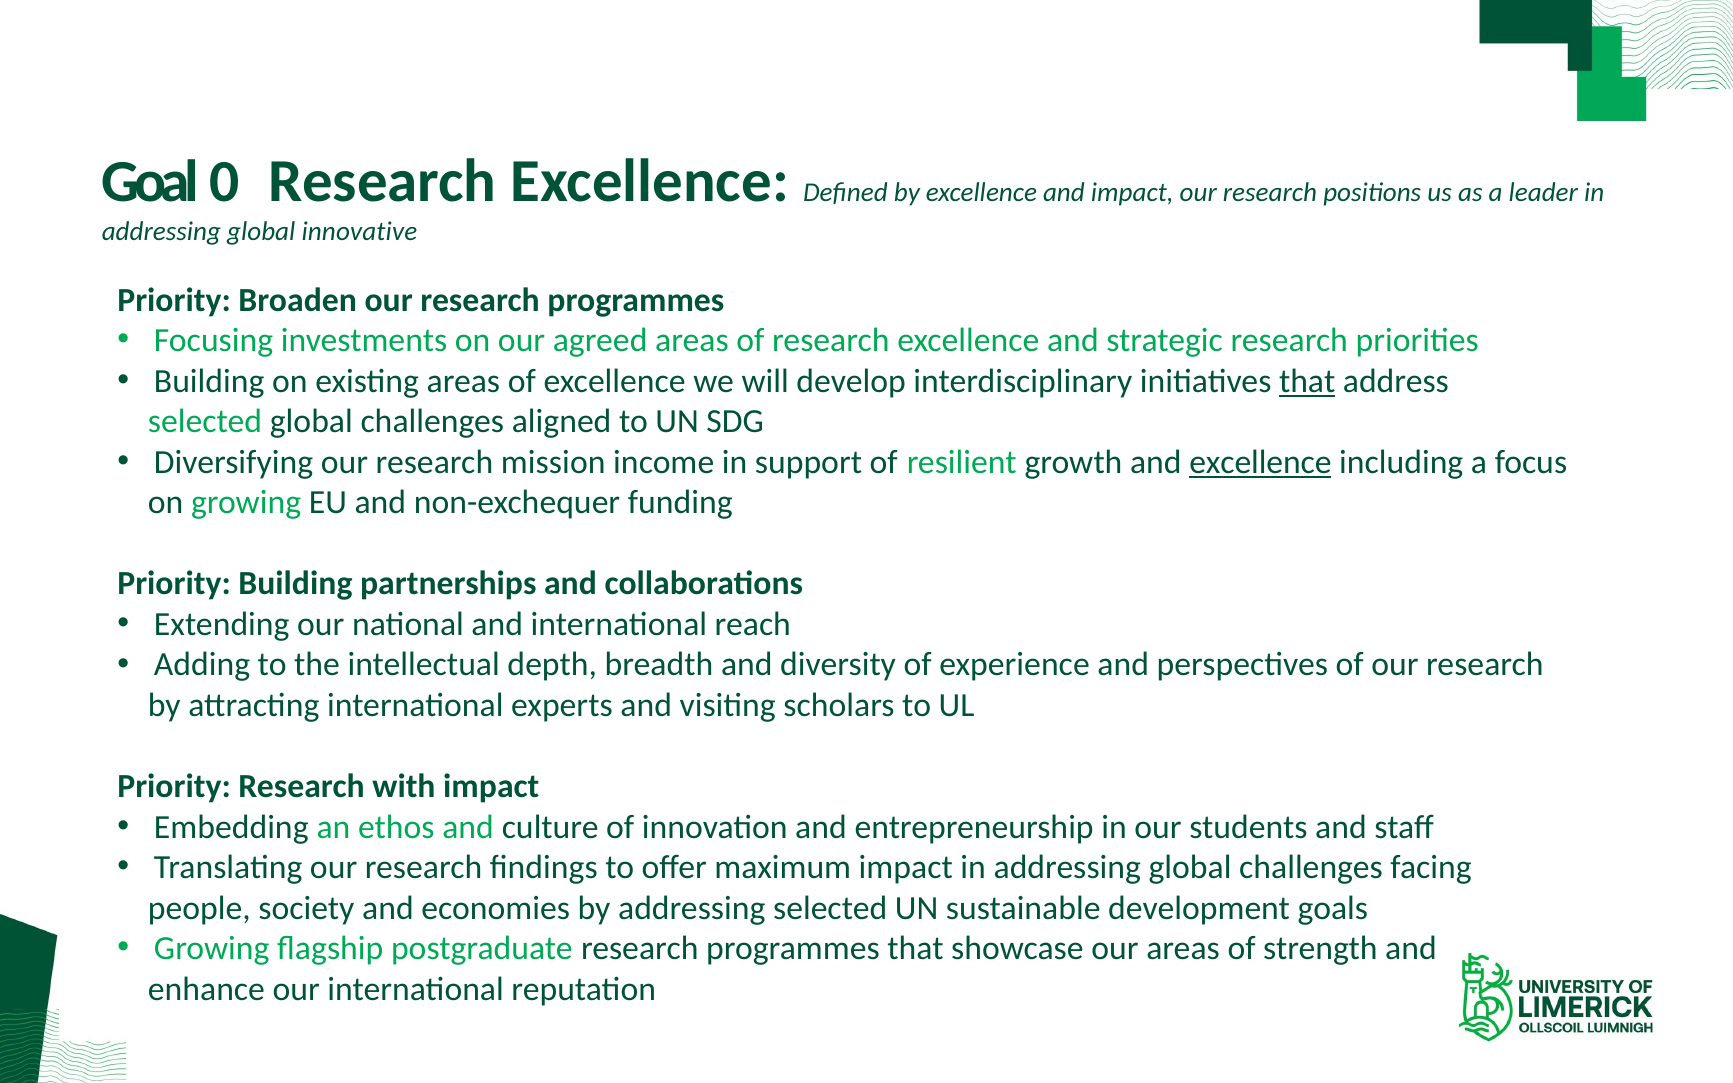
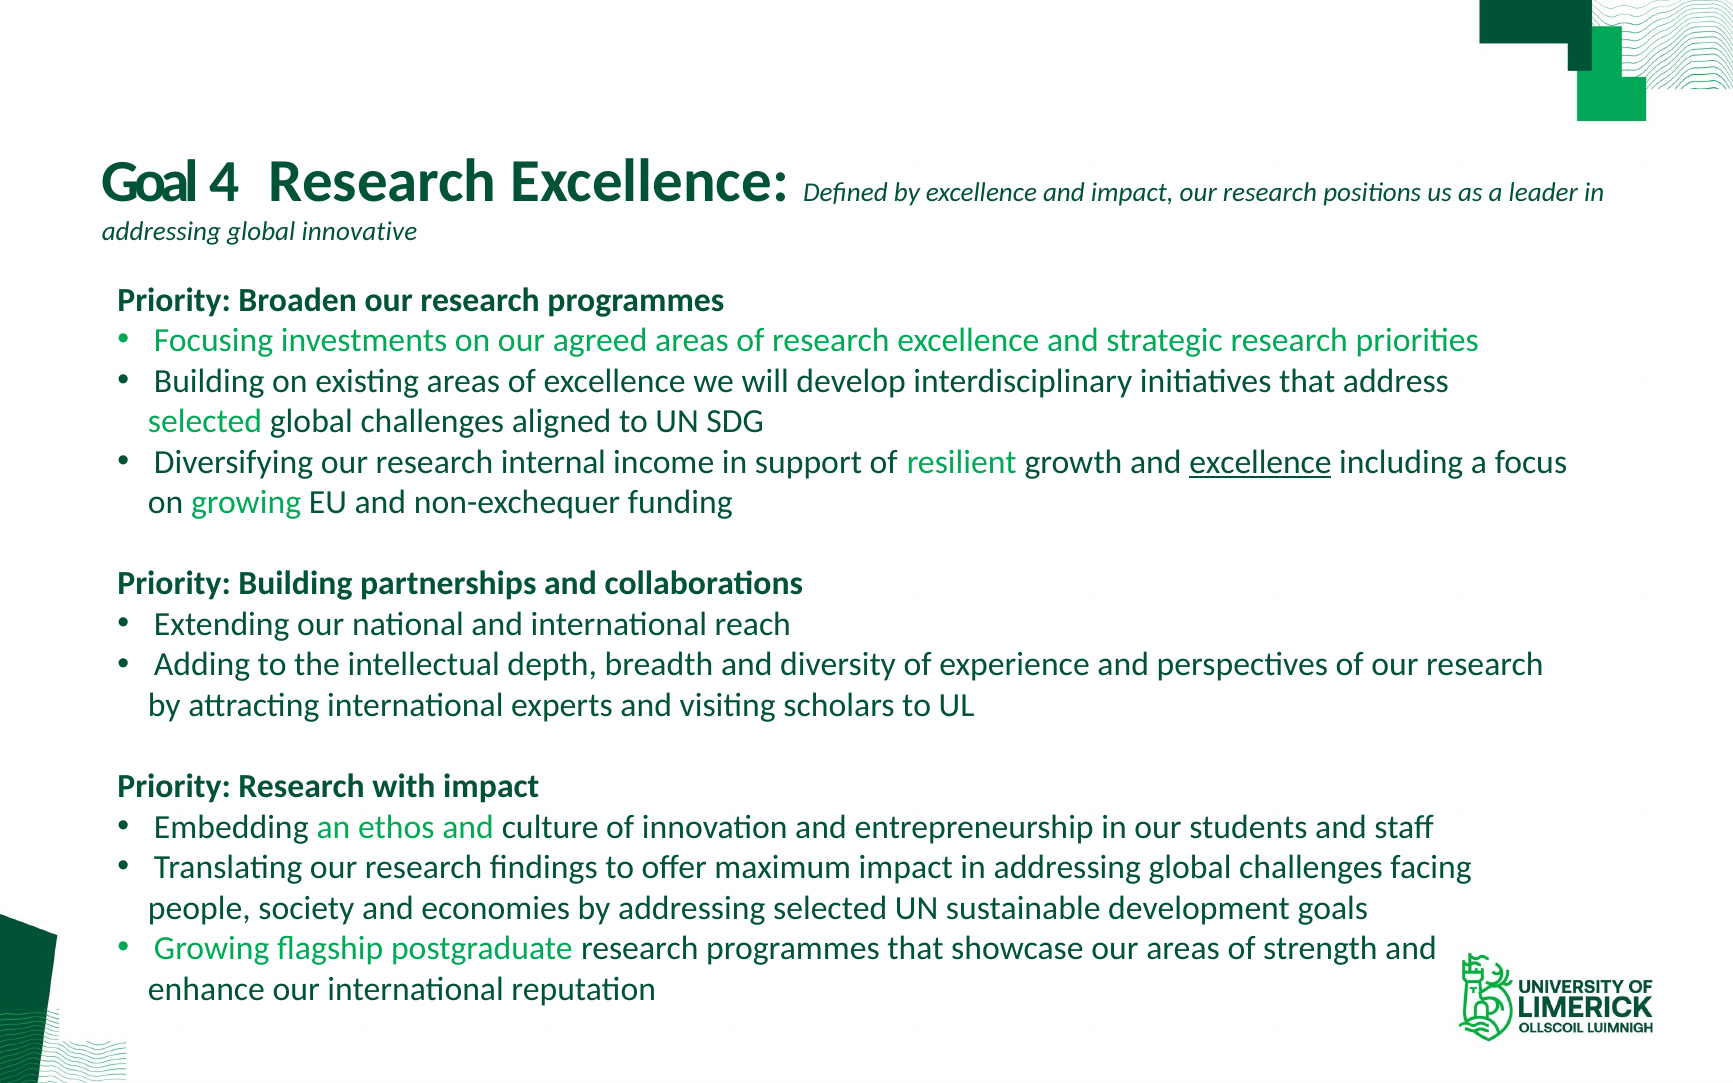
0: 0 -> 4 (224, 182)
that underline: present -> none (1307, 381)
mission: mission -> internal (553, 462)
